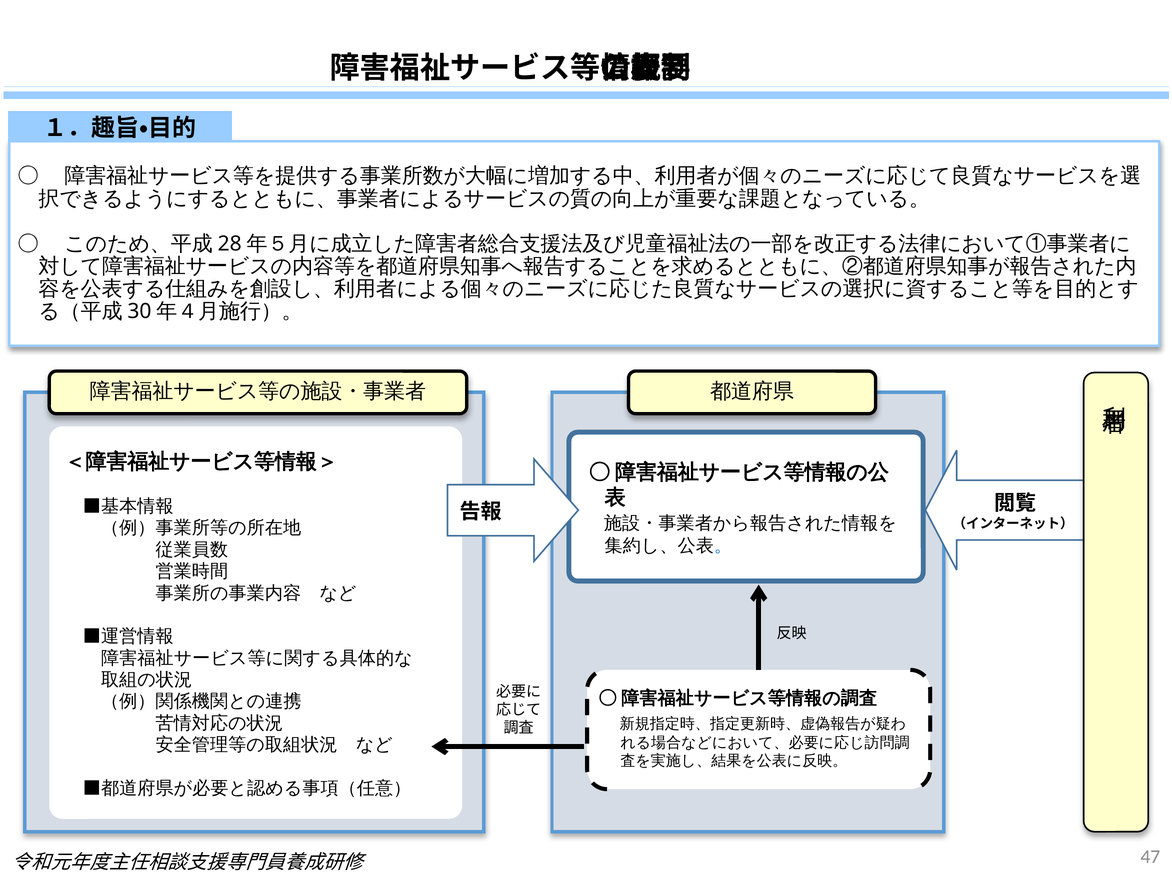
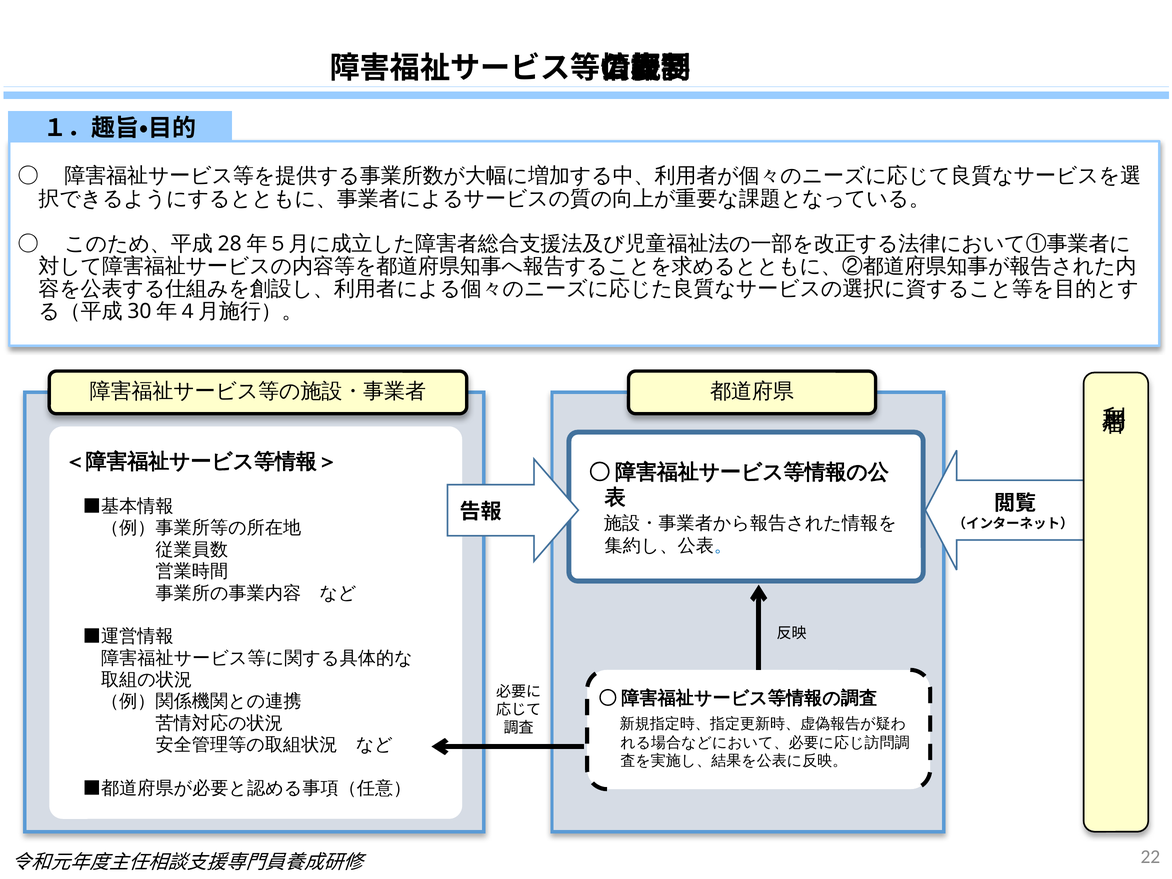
47: 47 -> 22 (1150, 857)
